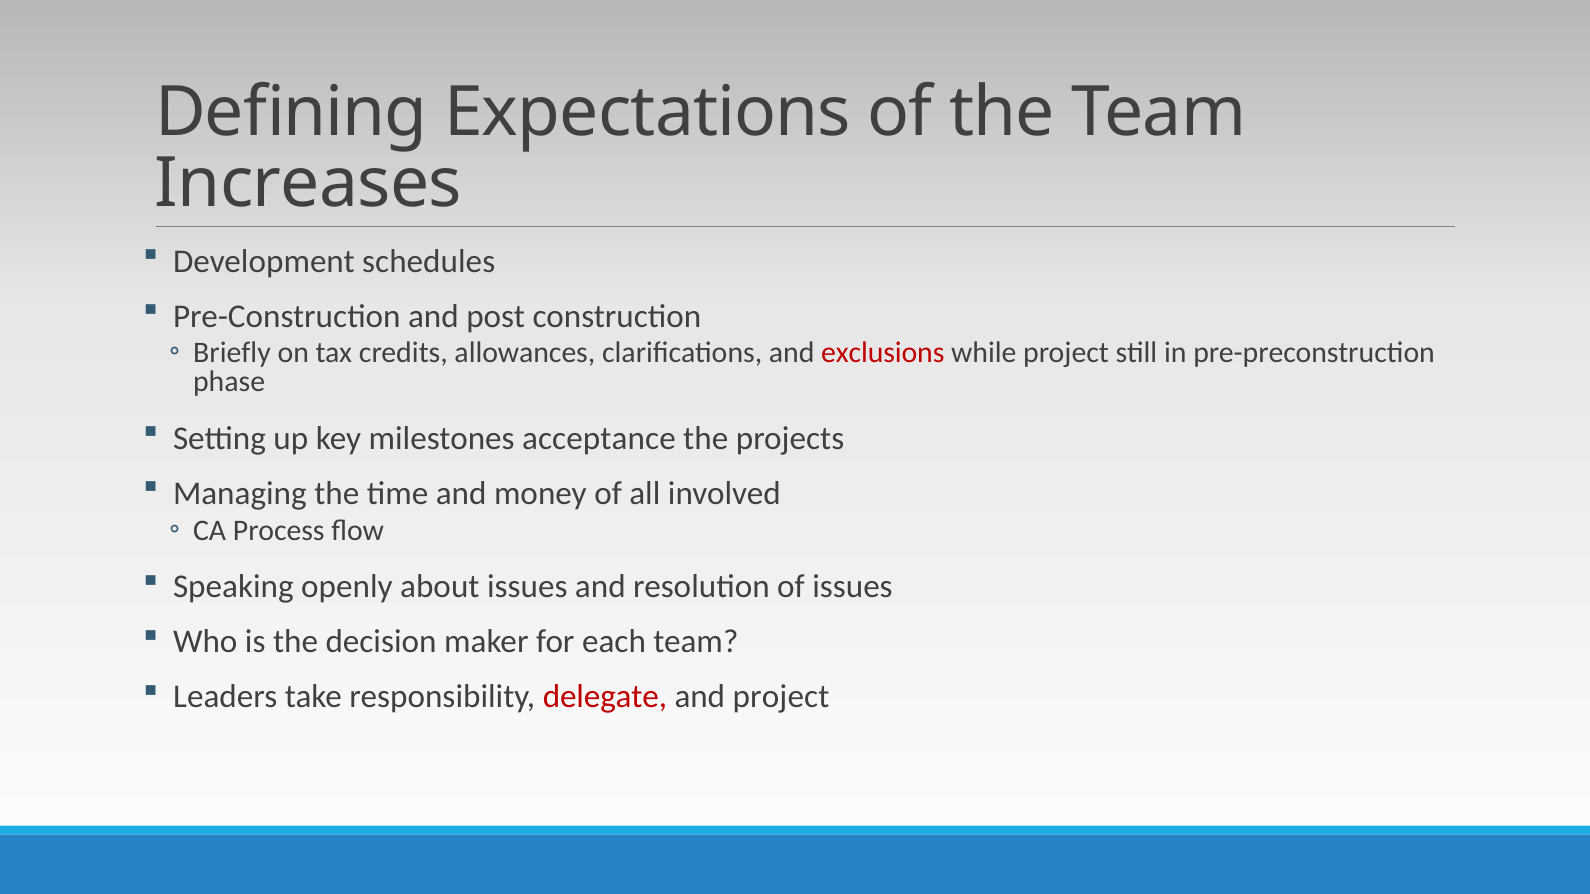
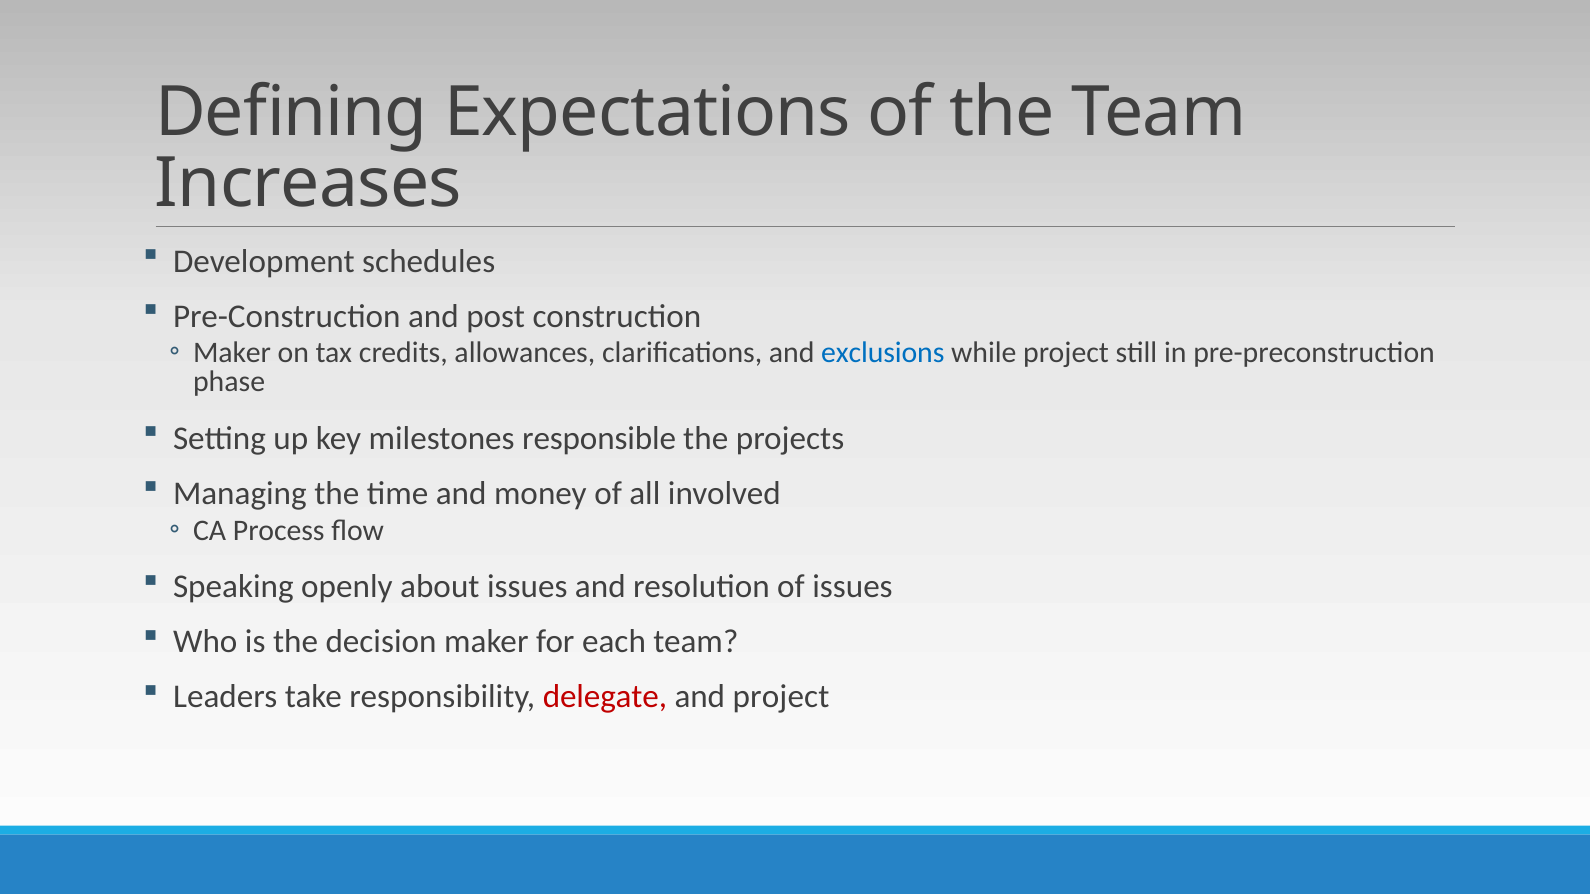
Briefly: Briefly -> Maker (232, 353)
exclusions colour: red -> blue (883, 353)
acceptance: acceptance -> responsible (599, 438)
